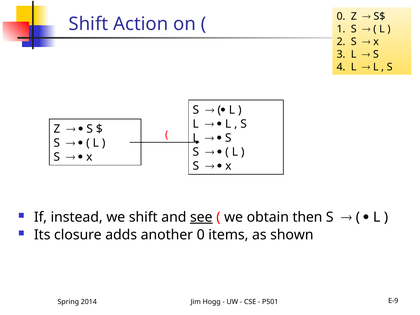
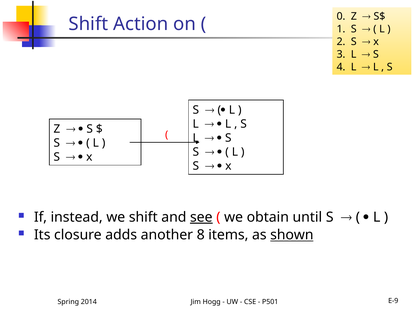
then: then -> until (307, 217)
another 0: 0 -> 8 (201, 235)
shown underline: none -> present (292, 235)
